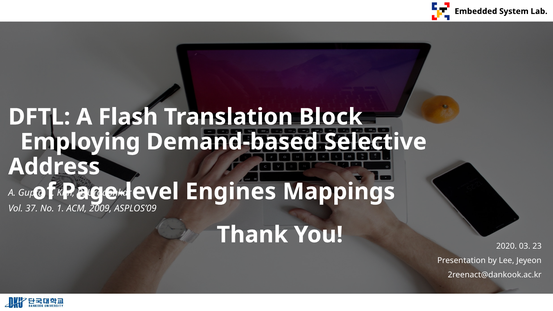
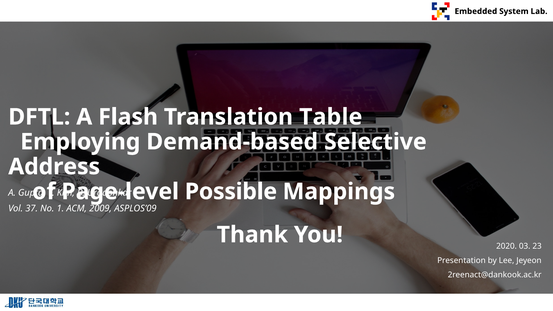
Block: Block -> Table (331, 117)
Engines: Engines -> Possible (231, 192)
